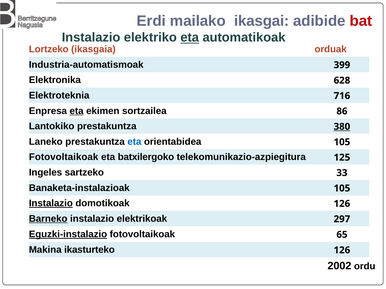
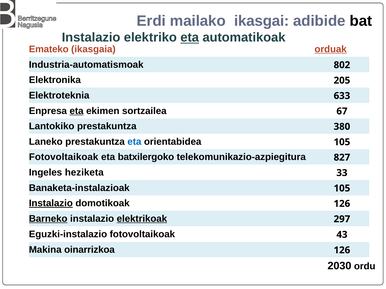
bat colour: red -> black (361, 21)
Lortzeko: Lortzeko -> Emateko (49, 49)
orduak underline: none -> present (331, 49)
399: 399 -> 802 (342, 65)
628: 628 -> 205 (342, 81)
716: 716 -> 633 (342, 96)
86: 86 -> 67 (342, 111)
380 underline: present -> none (342, 127)
125: 125 -> 827 (342, 158)
sartzeko: sartzeko -> heziketa (84, 173)
elektrikoak underline: none -> present (142, 219)
Eguzki-instalazio underline: present -> none (68, 235)
65: 65 -> 43 (342, 235)
ikasturteko: ikasturteko -> oinarrizkoa (89, 250)
2002: 2002 -> 2030 (339, 266)
